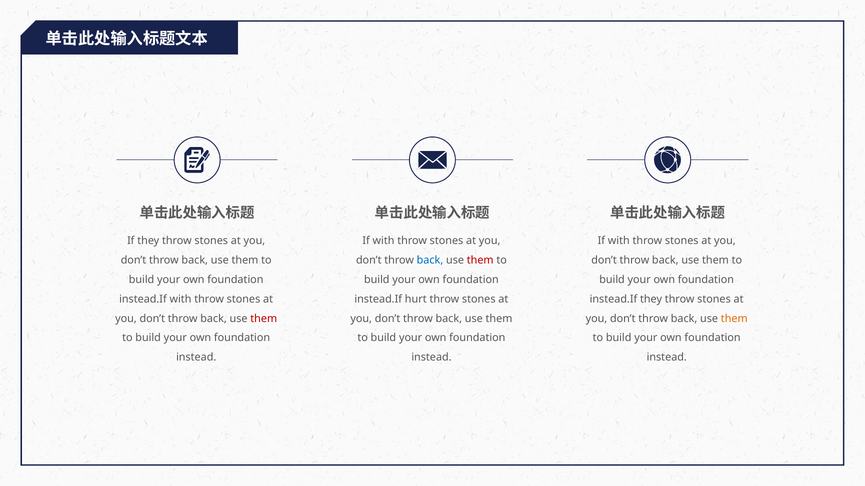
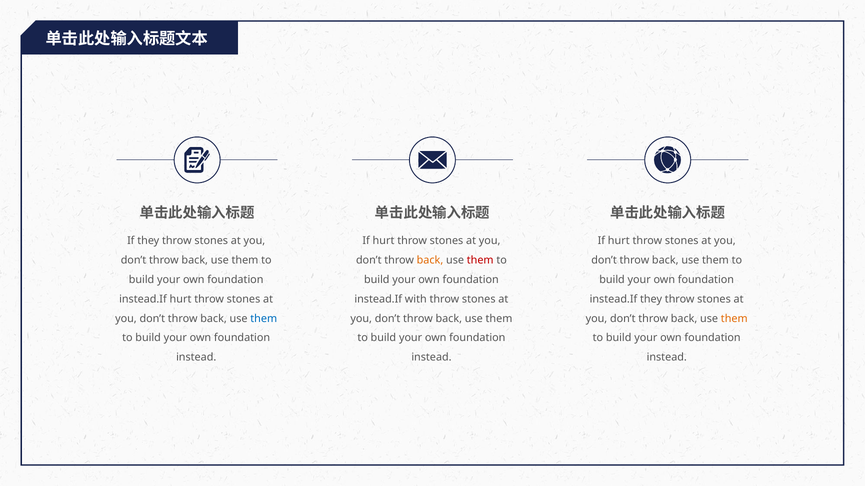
with: with -> hurt (384, 241)
with: with -> hurt (619, 241)
back colour: blue -> orange (430, 260)
instead.If with: with -> hurt (180, 299)
hurt: hurt -> with (416, 299)
them colour: red -> blue (264, 319)
